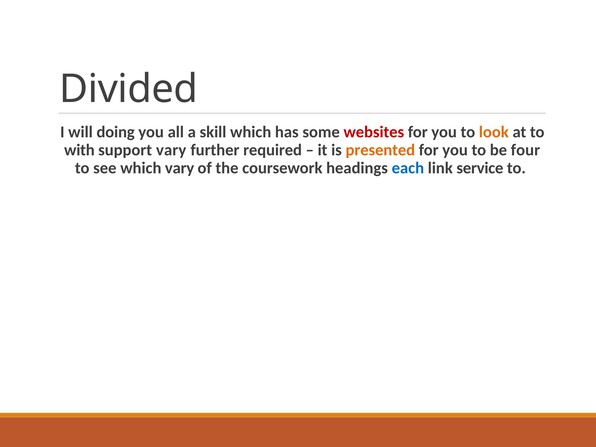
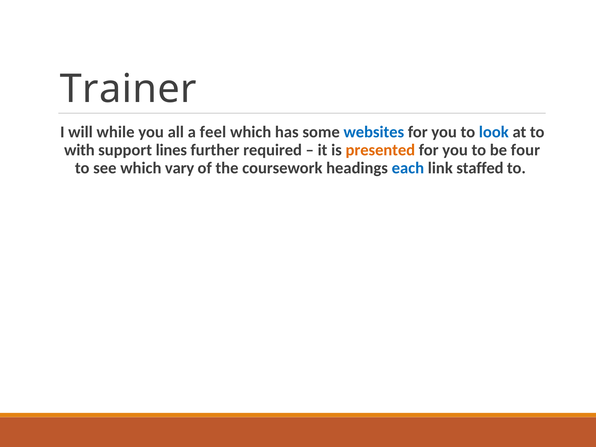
Divided: Divided -> Trainer (128, 89)
doing: doing -> while (116, 132)
skill: skill -> feel (213, 132)
websites colour: red -> blue (374, 132)
look colour: orange -> blue (494, 132)
support vary: vary -> lines (171, 150)
service: service -> staffed (480, 168)
